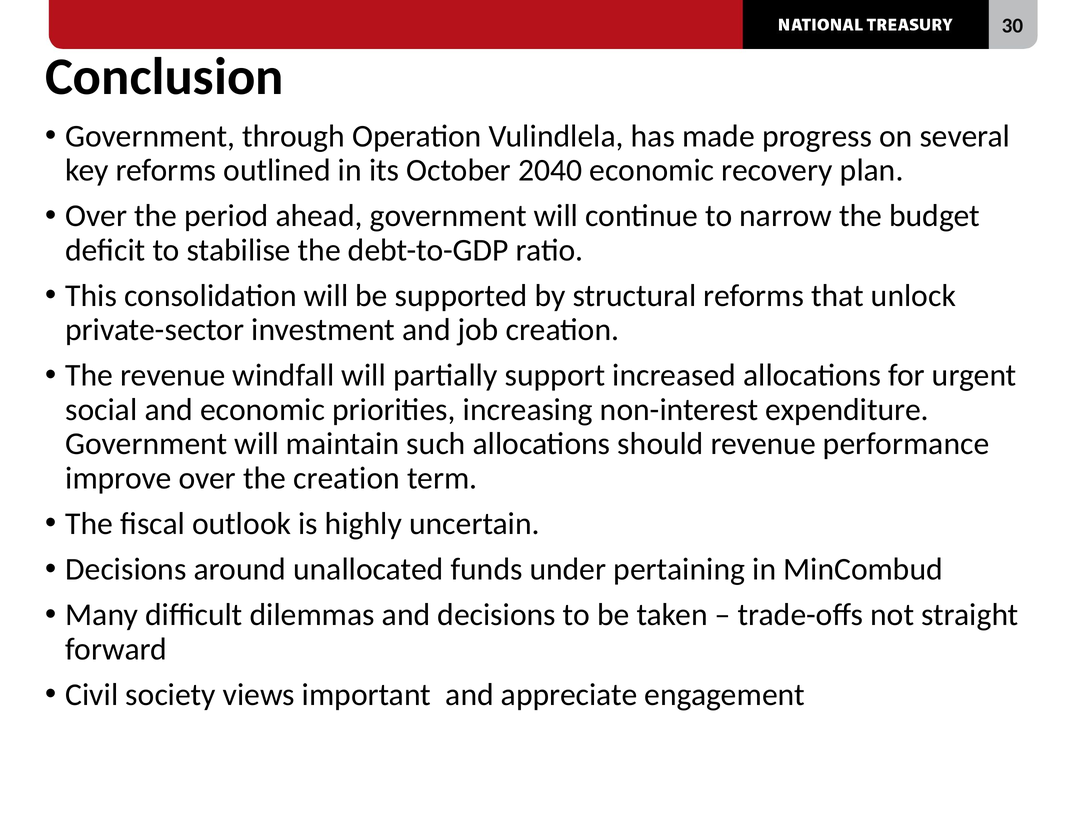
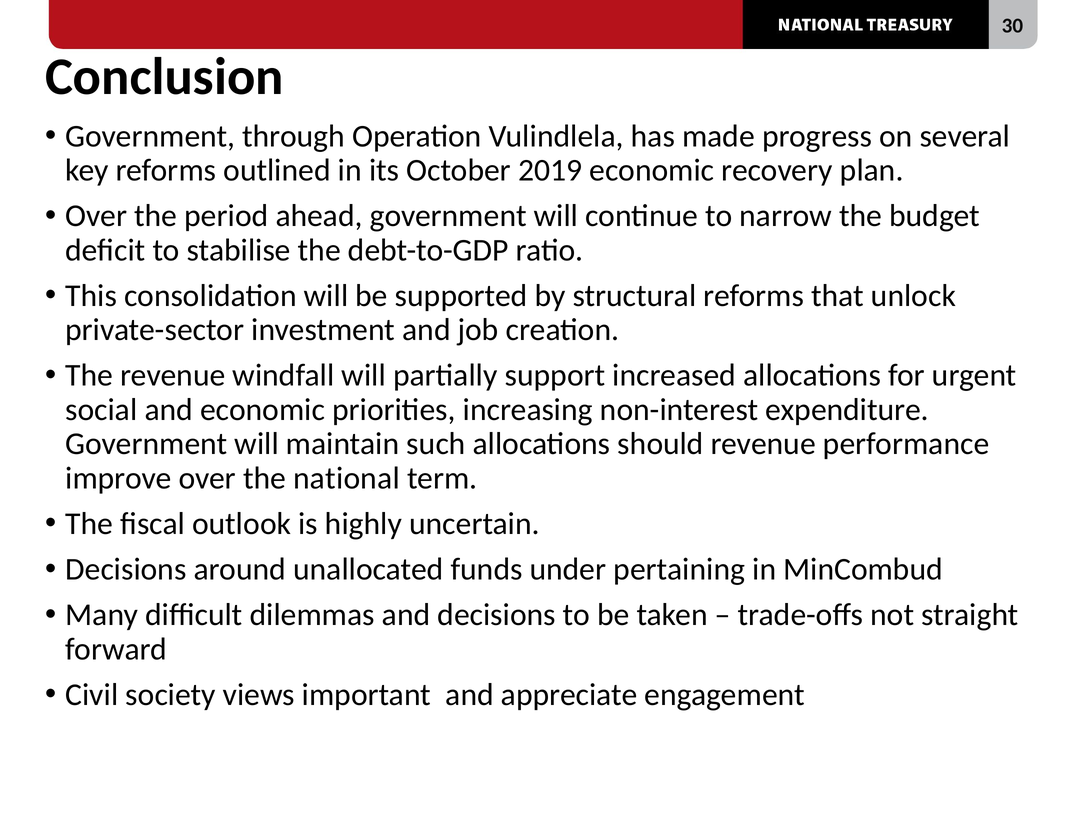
2040: 2040 -> 2019 (550, 170)
the creation: creation -> national (347, 478)
